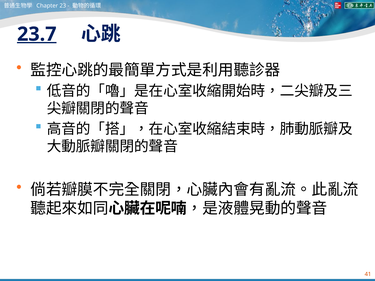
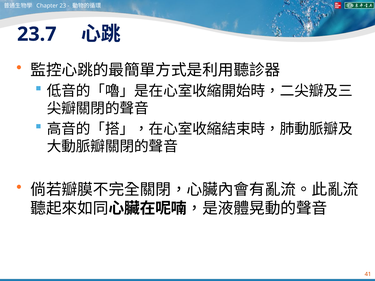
23.7 underline: present -> none (37, 34)
